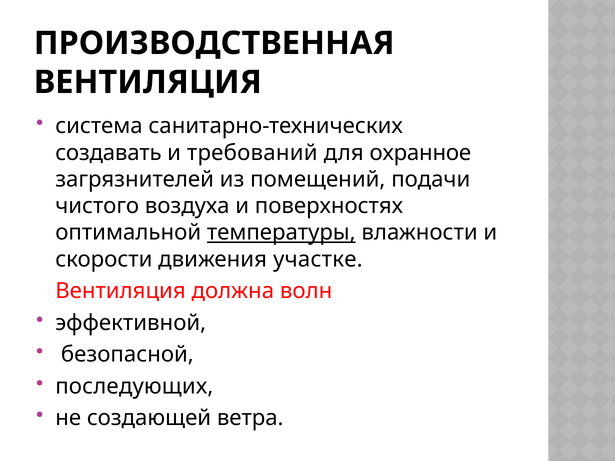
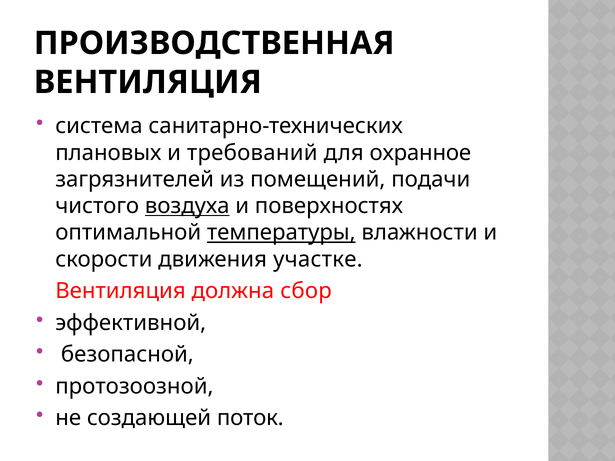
создавать: создавать -> плановых (108, 153)
воздуха underline: none -> present (187, 206)
волн: волн -> сбор (306, 291)
последующих: последующих -> протозоозной (134, 386)
ветра: ветра -> поток (250, 418)
